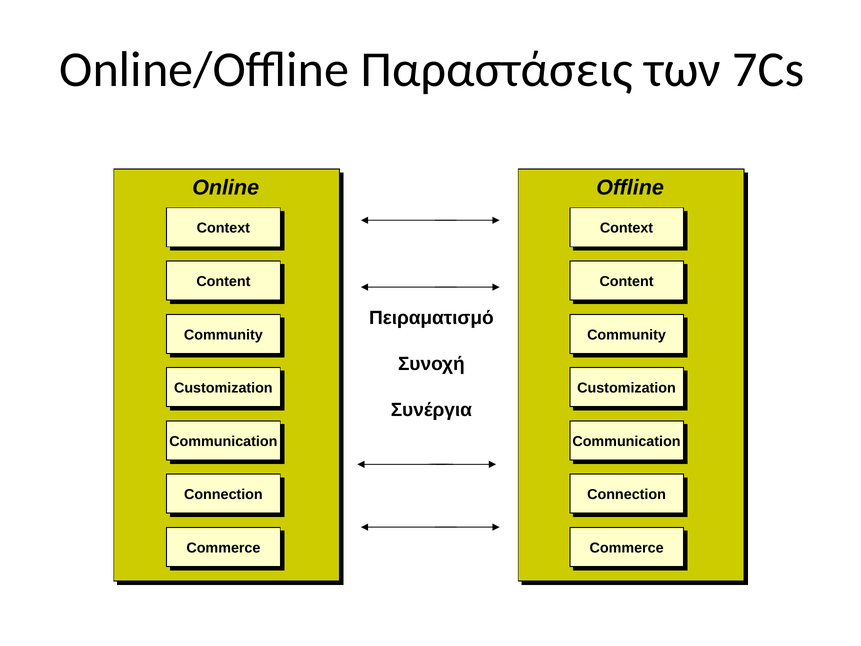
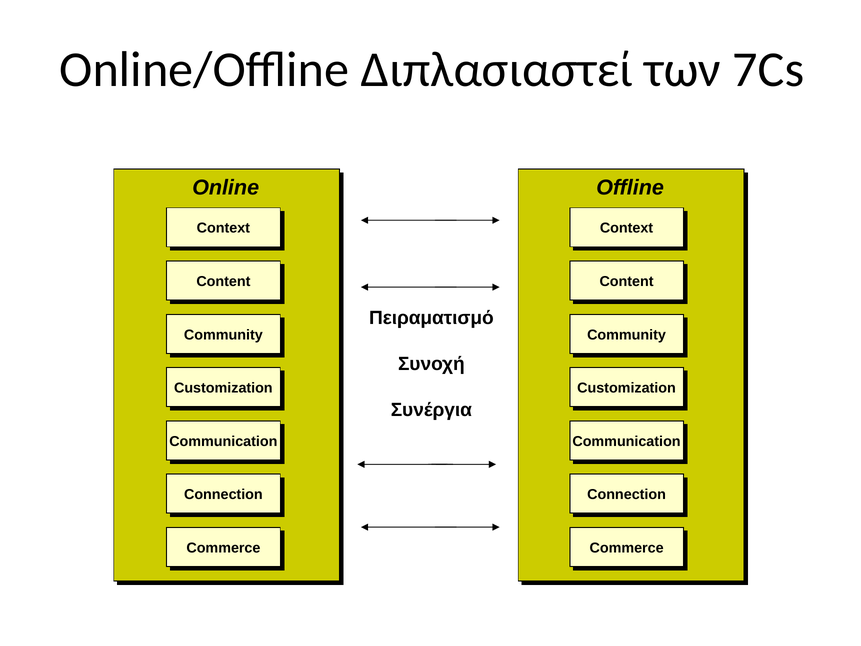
Παραστάσεις: Παραστάσεις -> Διπλασιαστεί (497, 70)
